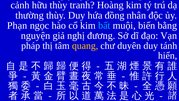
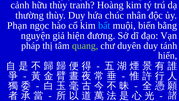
đồng: đồng -> chúc (115, 15)
nghị: nghị -> hiện (76, 36)
quang colour: yellow -> light green (85, 46)
